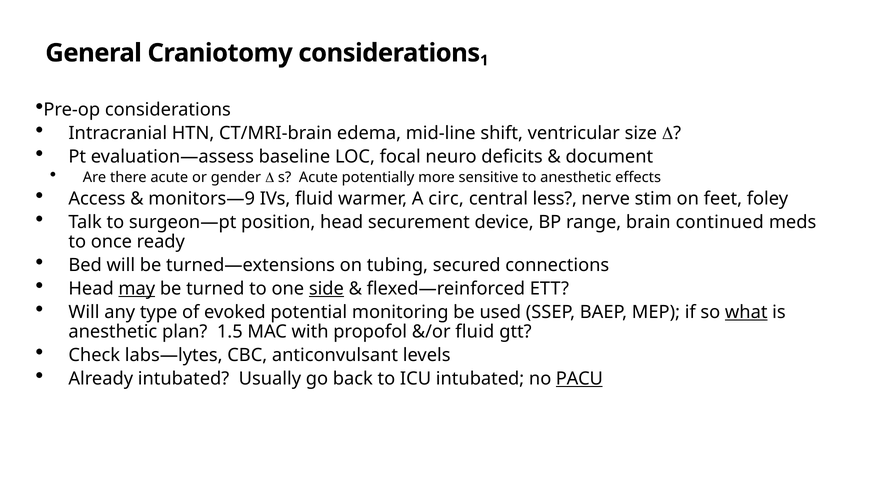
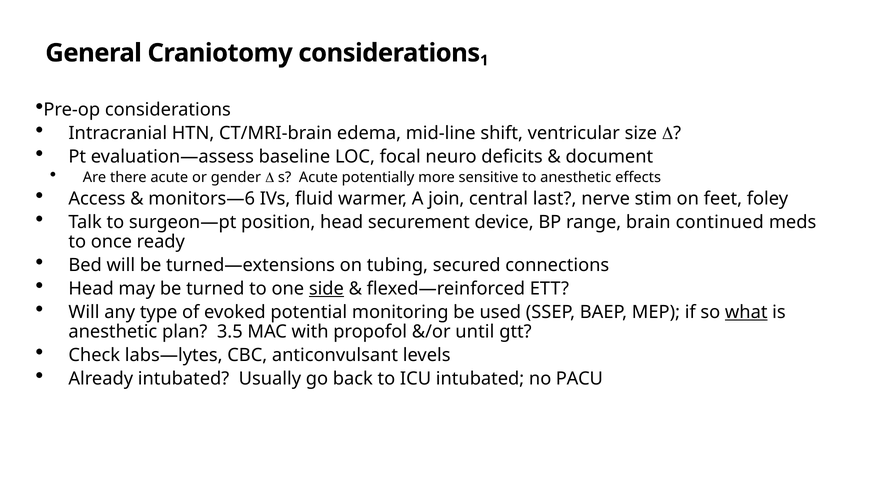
monitors—9: monitors—9 -> monitors—6 (202, 199)
circ: circ -> join (446, 199)
less: less -> last (555, 199)
may underline: present -> none (137, 289)
1.5: 1.5 -> 3.5 (230, 332)
&/or fluid: fluid -> until (475, 332)
PACU underline: present -> none (579, 379)
